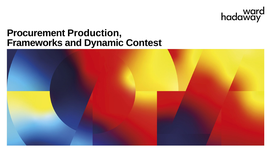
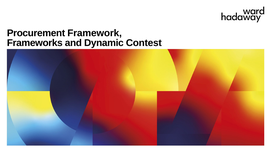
Production: Production -> Framework (95, 33)
